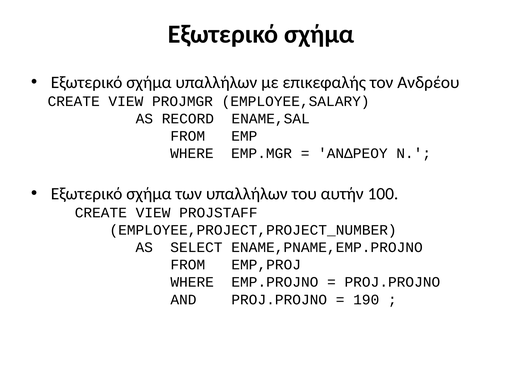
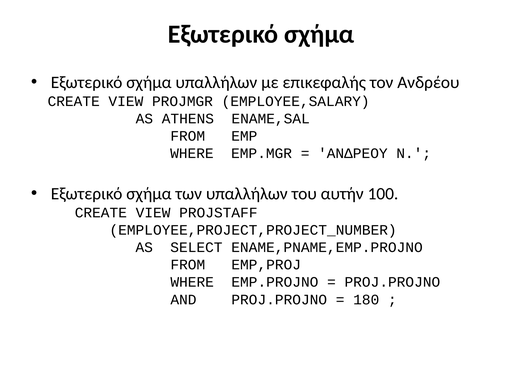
RECORD: RECORD -> ATHENS (188, 119)
190: 190 -> 180 (366, 299)
